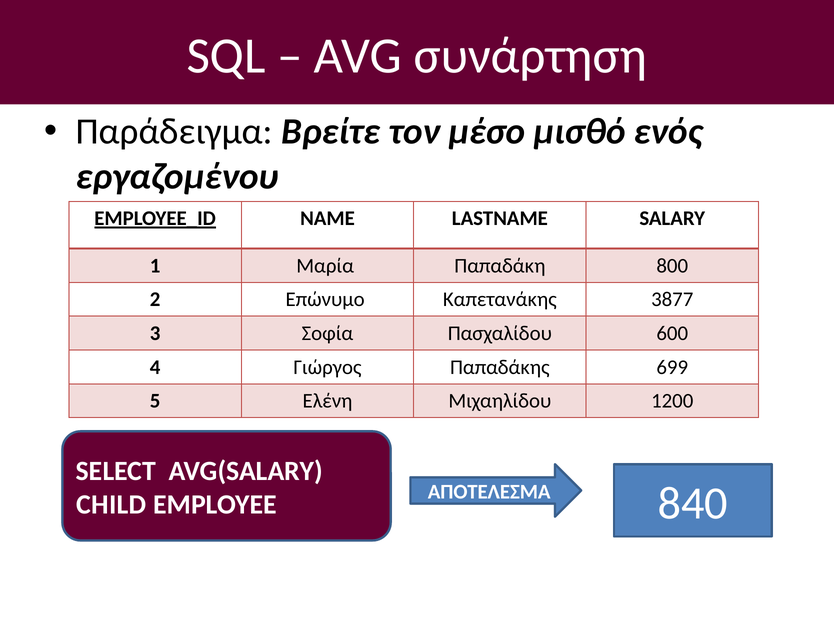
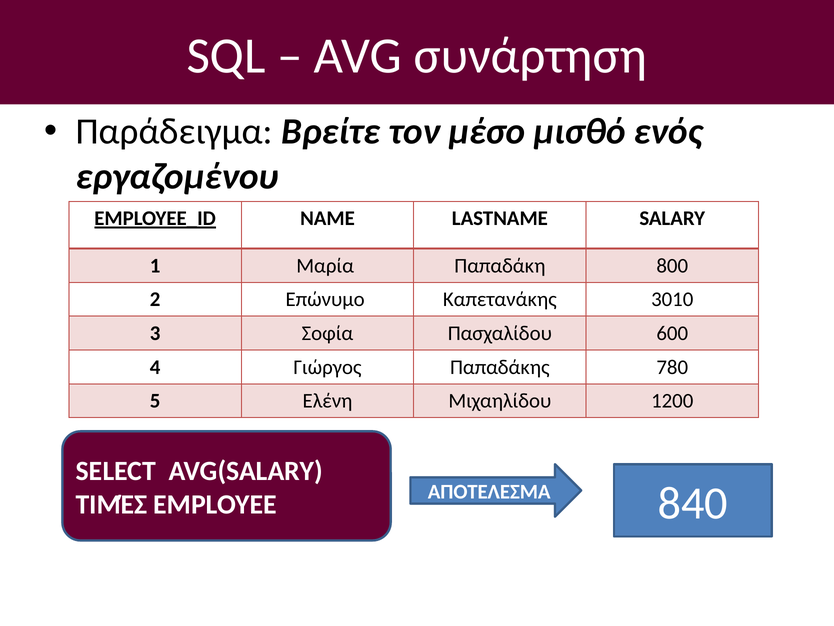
3877: 3877 -> 3010 (672, 299)
699: 699 -> 780 (672, 367)
CHILD: CHILD -> ΤΙΜΈΣ (112, 504)
